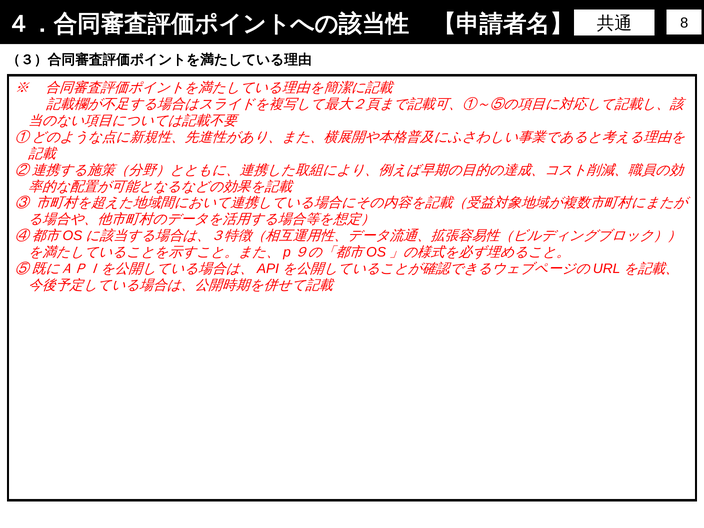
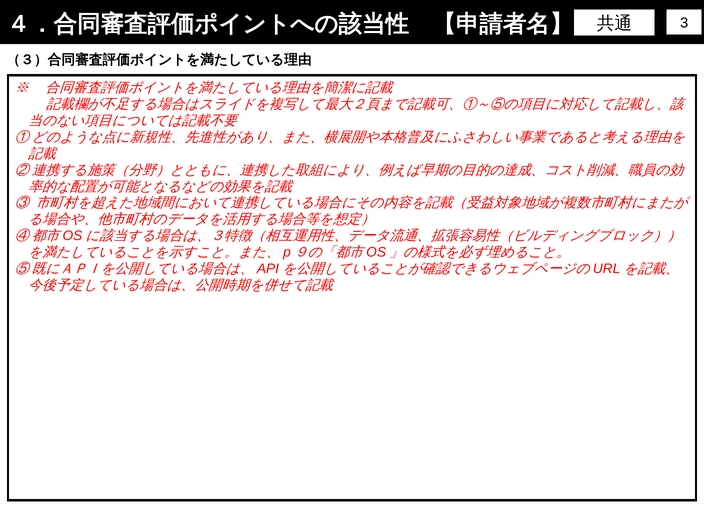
8: 8 -> 3 (684, 23)
